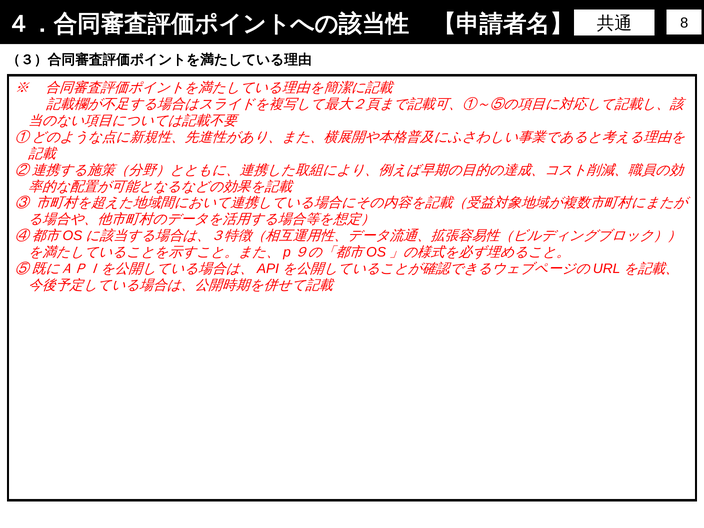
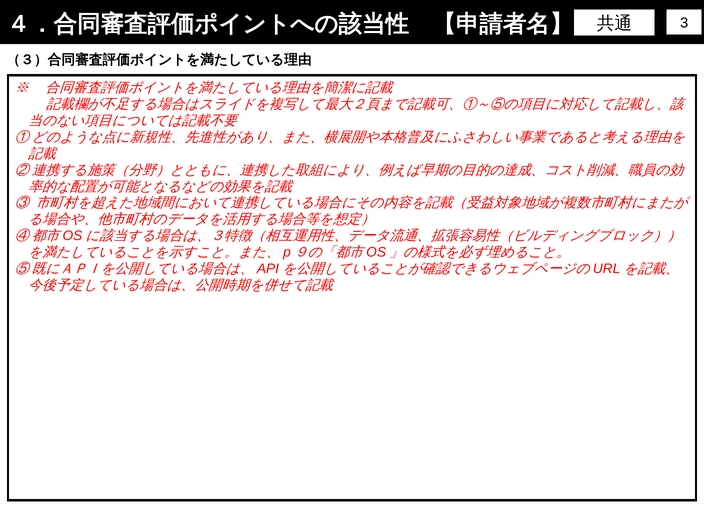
8: 8 -> 3 (684, 23)
